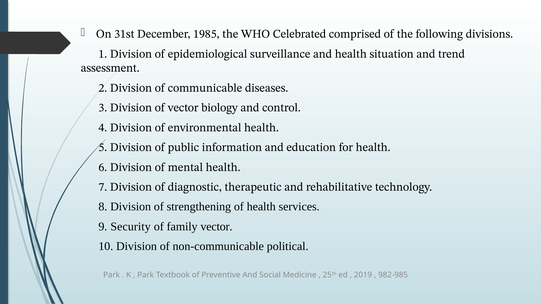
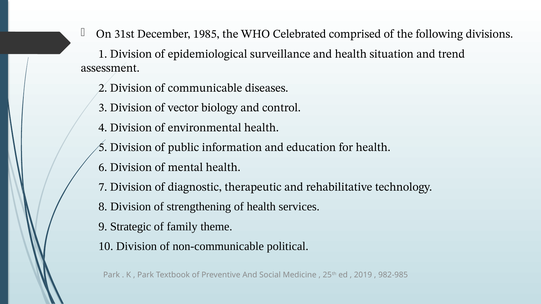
Security: Security -> Strategic (131, 227)
family vector: vector -> theme (216, 227)
